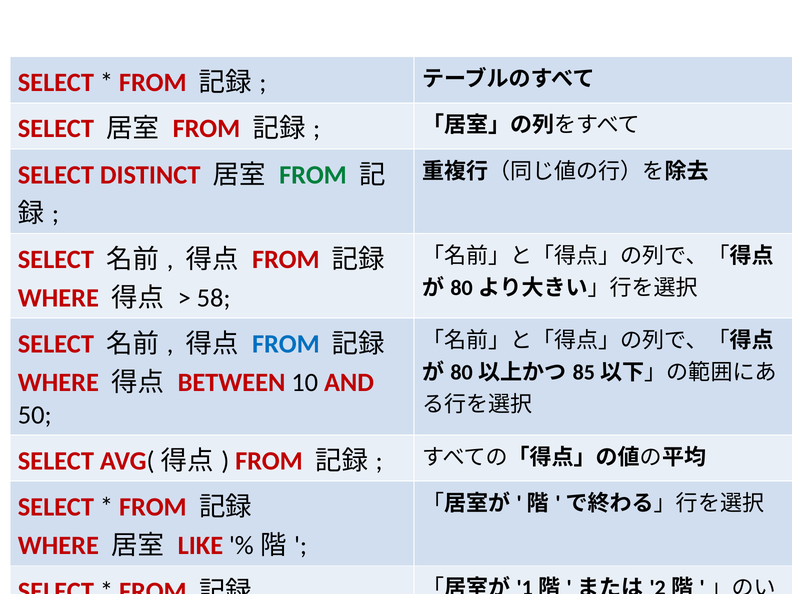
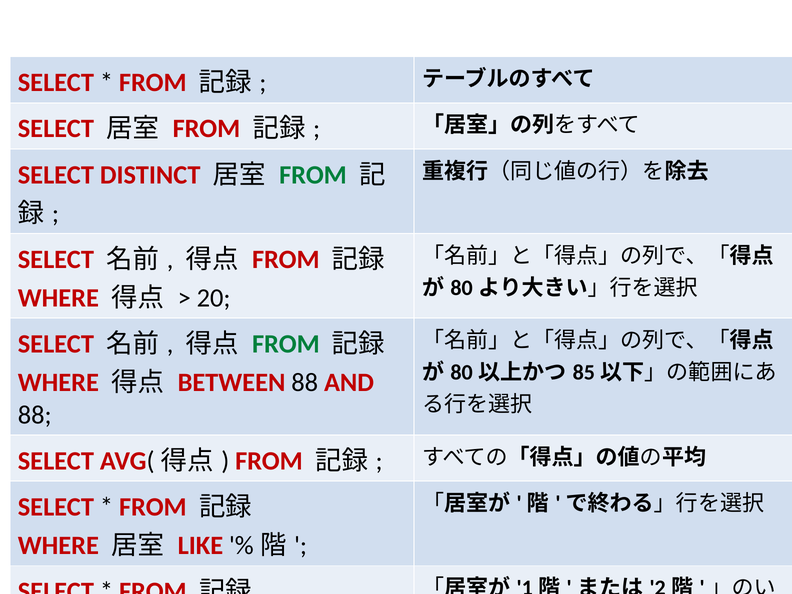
58: 58 -> 20 (214, 298)
FROM colour: blue -> green (286, 344)
BETWEEN 10: 10 -> 88 (305, 382)
50: 50 -> 88 (35, 415)
